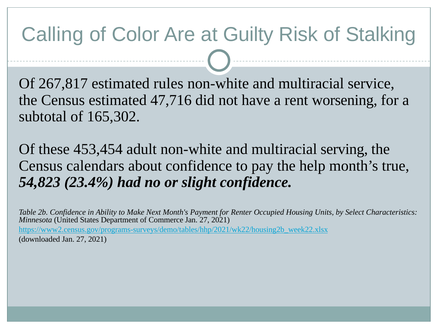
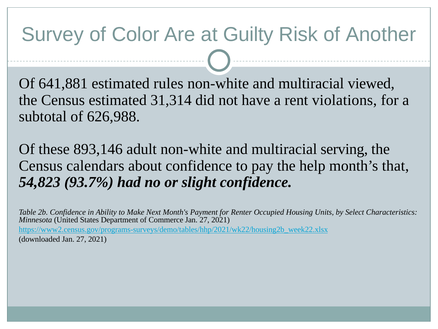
Calling: Calling -> Survey (53, 34)
Stalking: Stalking -> Another (381, 34)
267,817: 267,817 -> 641,881 (63, 83)
service: service -> viewed (371, 83)
47,716: 47,716 -> 31,314 (171, 100)
worsening: worsening -> violations (344, 100)
165,302: 165,302 -> 626,988 (113, 116)
453,454: 453,454 -> 893,146 (98, 149)
true: true -> that (395, 165)
23.4%: 23.4% -> 93.7% (89, 182)
